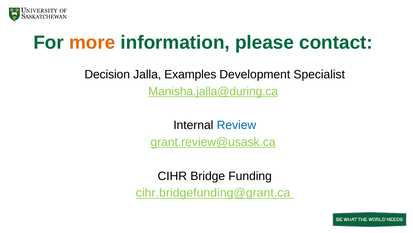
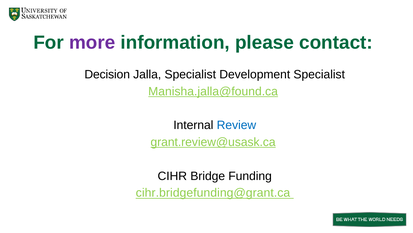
more colour: orange -> purple (92, 43)
Jalla Examples: Examples -> Specialist (190, 74)
Manisha.jalla@during.ca: Manisha.jalla@during.ca -> Manisha.jalla@found.ca (213, 91)
